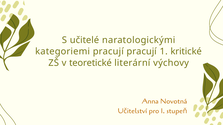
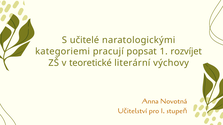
pracují pracují: pracují -> popsat (142, 52)
kritické: kritické -> rozvíjet (186, 52)
